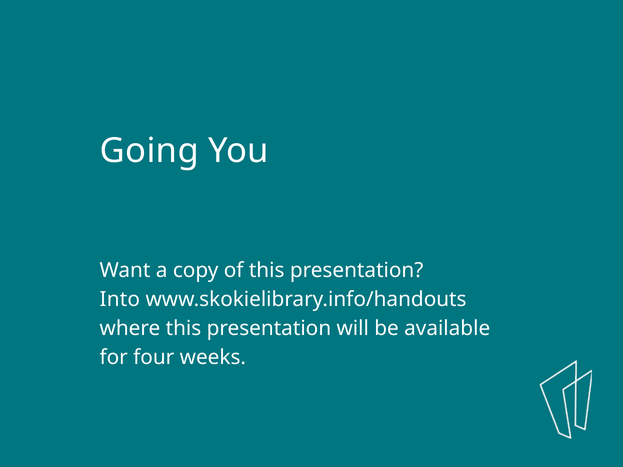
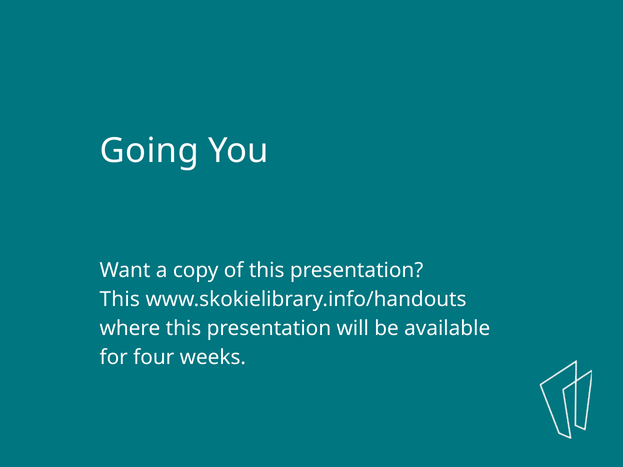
Into: Into -> This (120, 300)
